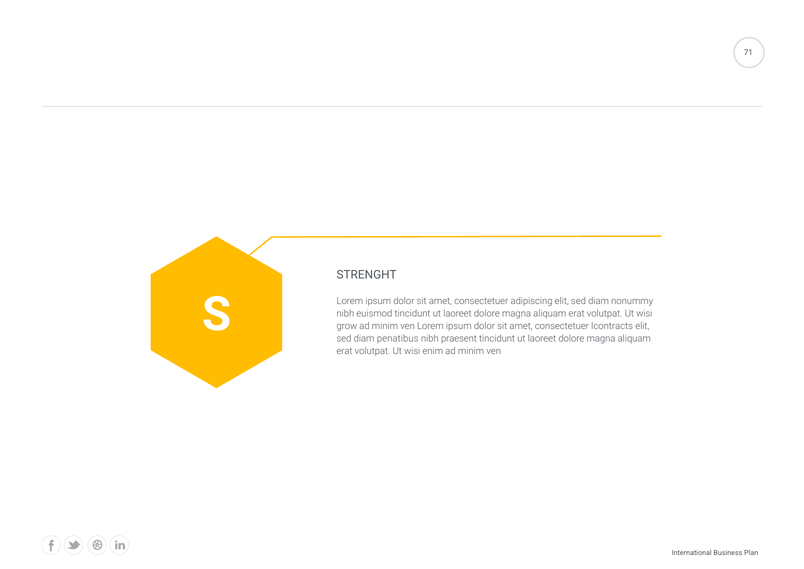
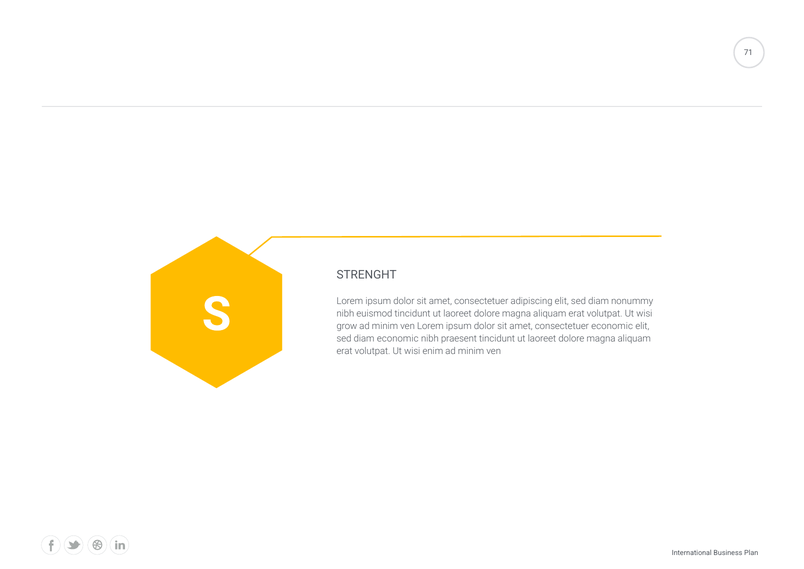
consectetuer lcontracts: lcontracts -> economic (612, 325)
diam penatibus: penatibus -> economic (398, 338)
